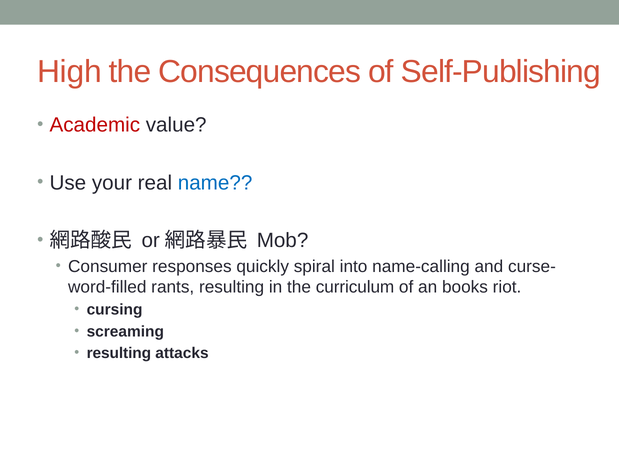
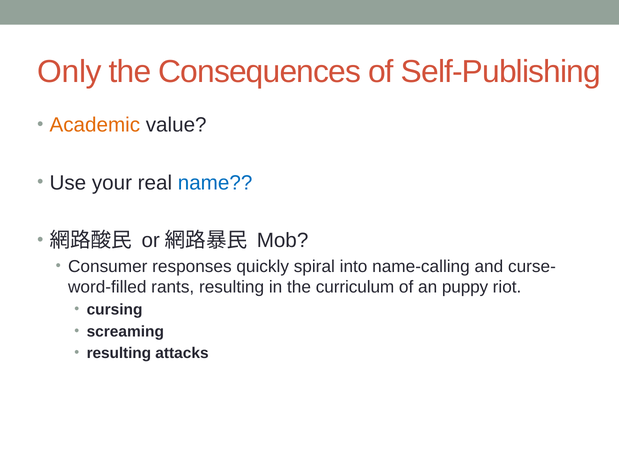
High: High -> Only (70, 72)
Academic colour: red -> orange (95, 125)
books: books -> puppy (465, 287)
